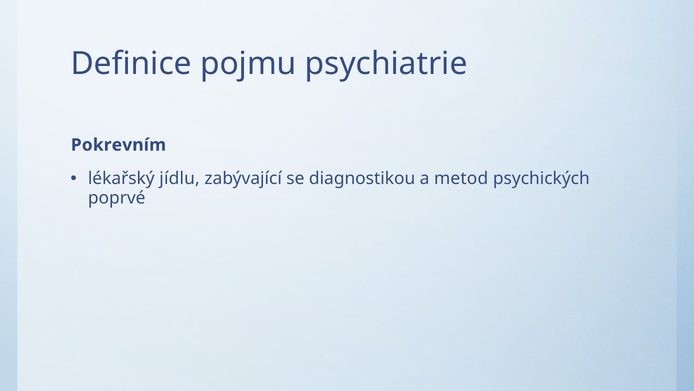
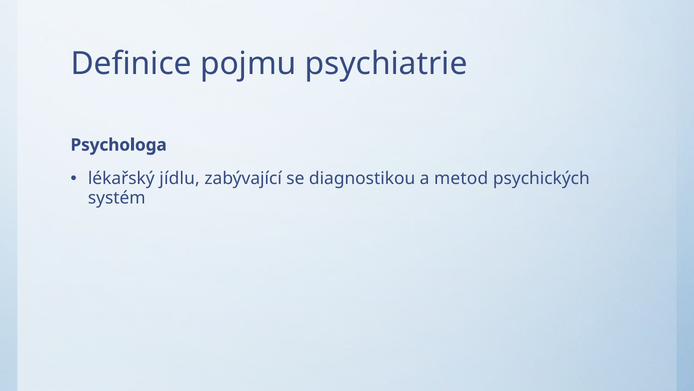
Pokrevním: Pokrevním -> Psychologa (119, 145)
poprvé: poprvé -> systém (117, 198)
